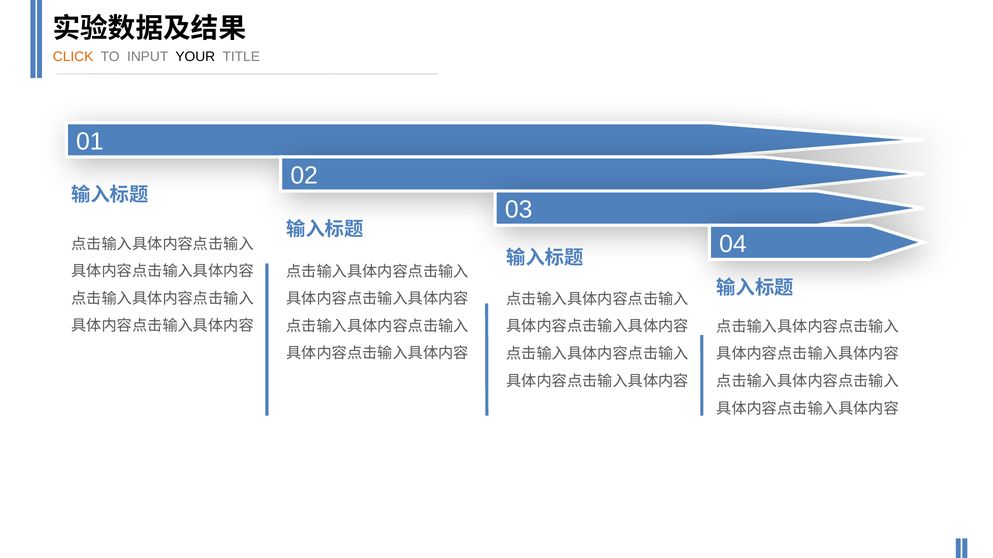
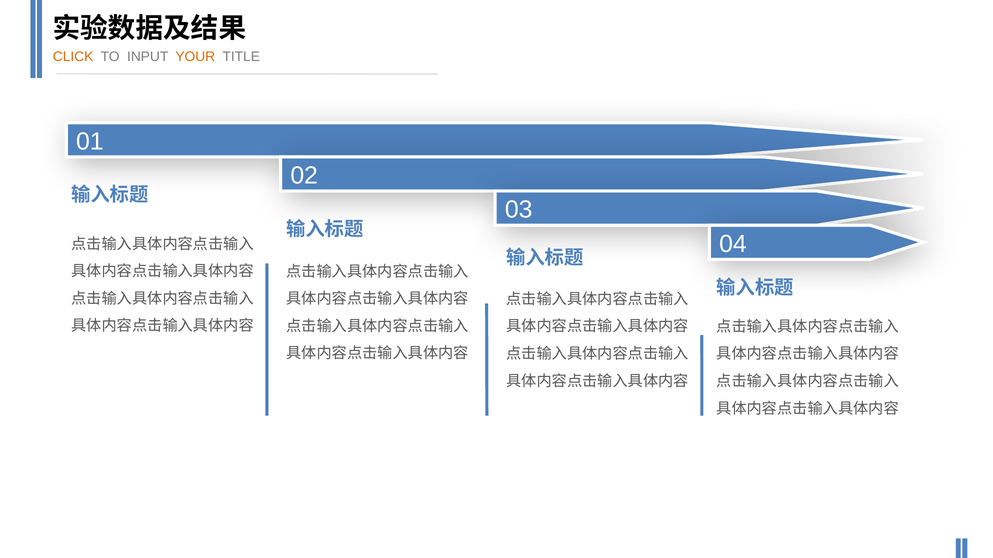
YOUR colour: black -> orange (195, 57)
